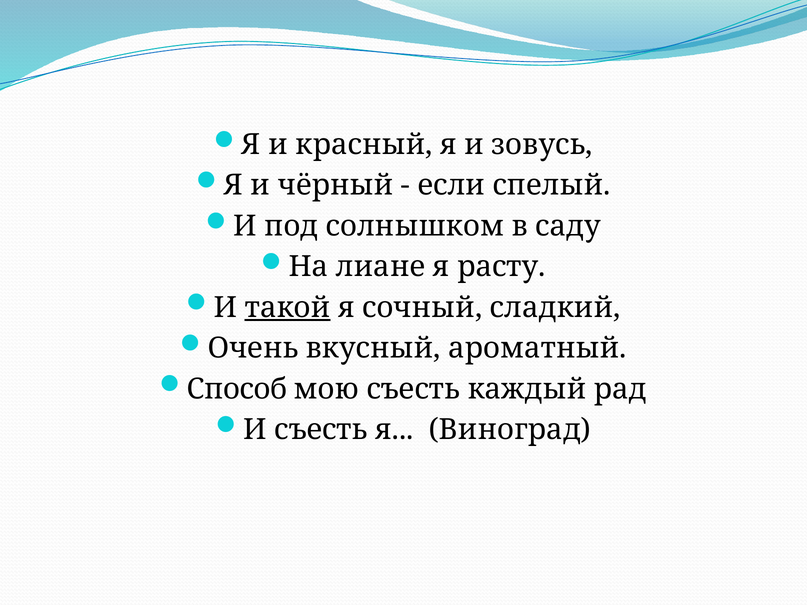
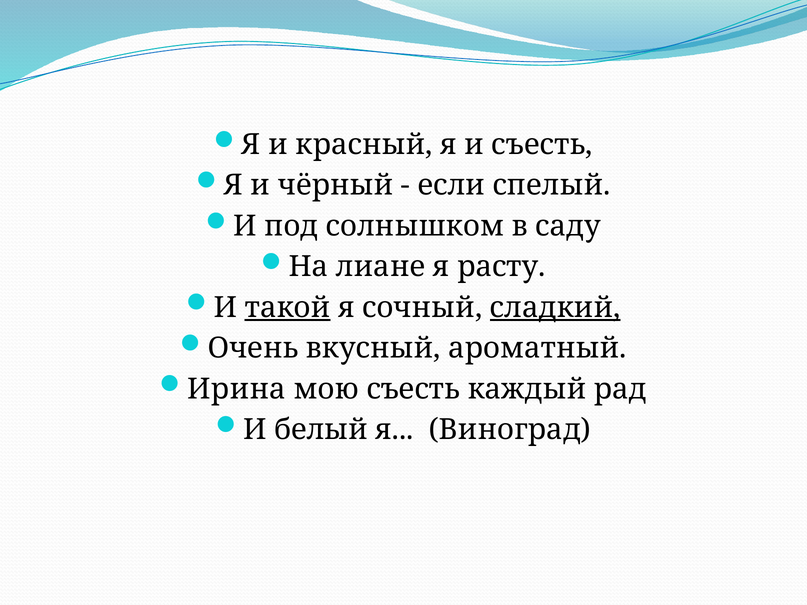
и зовусь: зовусь -> съесть (542, 145)
сладкий underline: none -> present (555, 308)
Способ: Способ -> Ирина (237, 389)
И съесть: съесть -> белый (321, 430)
